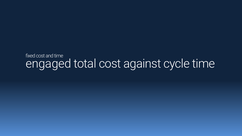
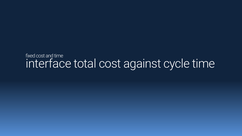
engaged: engaged -> interface (48, 64)
